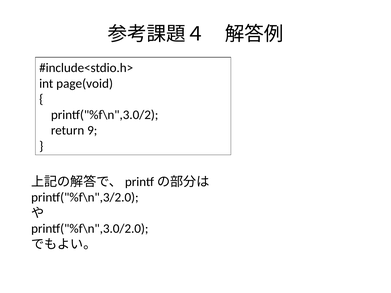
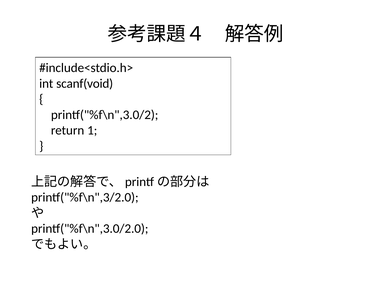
page(void: page(void -> scanf(void (85, 84)
9: 9 -> 1 (92, 131)
